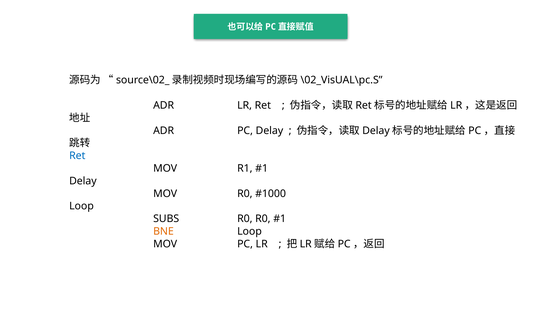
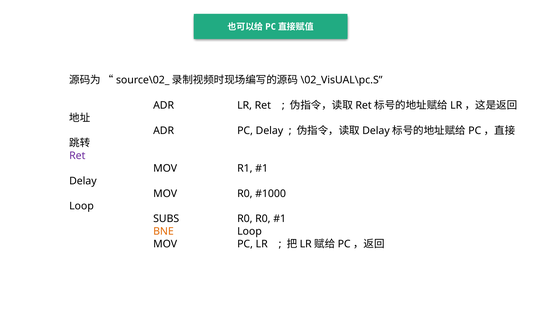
Ret colour: blue -> purple (77, 156)
